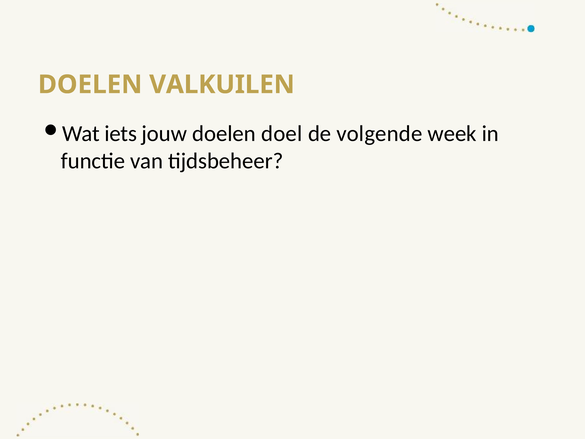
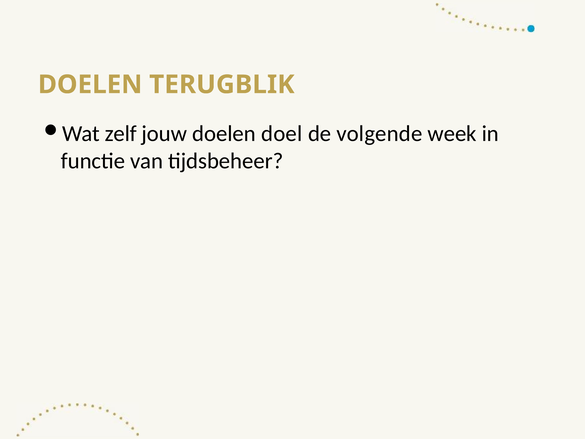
VALKUILEN: VALKUILEN -> TERUGBLIK (222, 85)
iets: iets -> zelf (121, 134)
